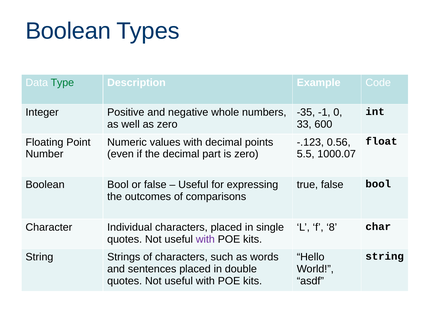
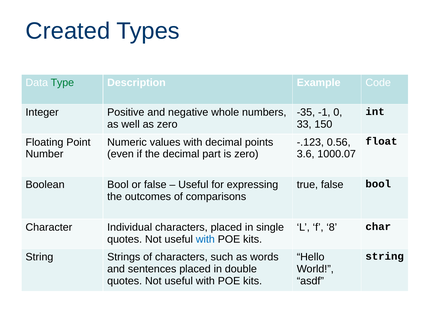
Boolean: Boolean -> Created (68, 31)
600: 600 -> 150 (323, 125)
5.5: 5.5 -> 3.6 (306, 154)
with colour: purple -> blue (205, 240)
